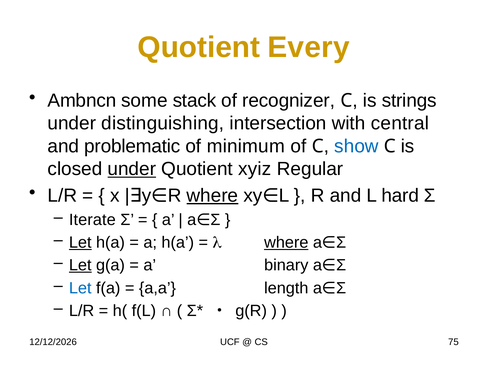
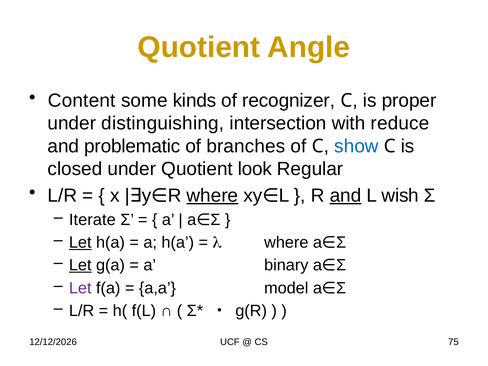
Every: Every -> Angle (309, 47)
Ambncn: Ambncn -> Content (82, 101)
stack: stack -> kinds (194, 101)
strings: strings -> proper (409, 101)
central: central -> reduce (400, 123)
minimum: minimum -> branches (246, 146)
under underline: present -> none (132, 169)
xyiz: xyiz -> look (255, 169)
and underline: none -> present (346, 196)
hard: hard -> wish (400, 196)
where underline: present -> none (286, 242)
Let colour: blue -> purple (80, 288)
length: length -> model (286, 288)
